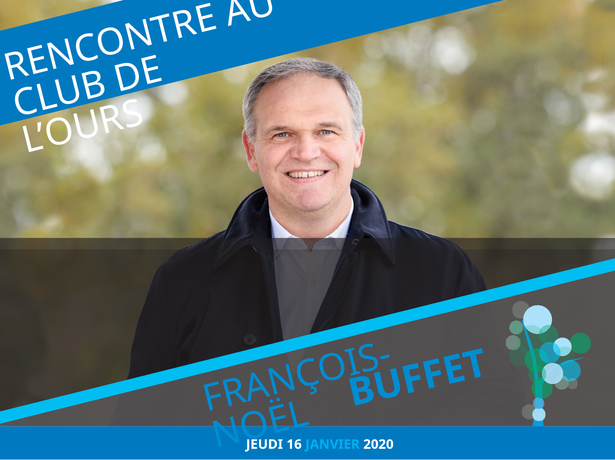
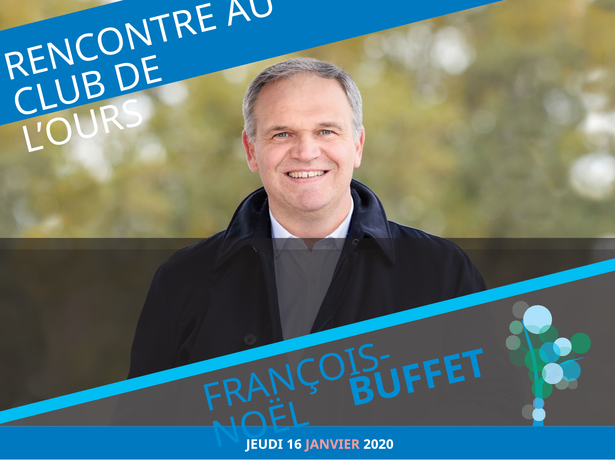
JANVIER colour: light blue -> pink (333, 445)
